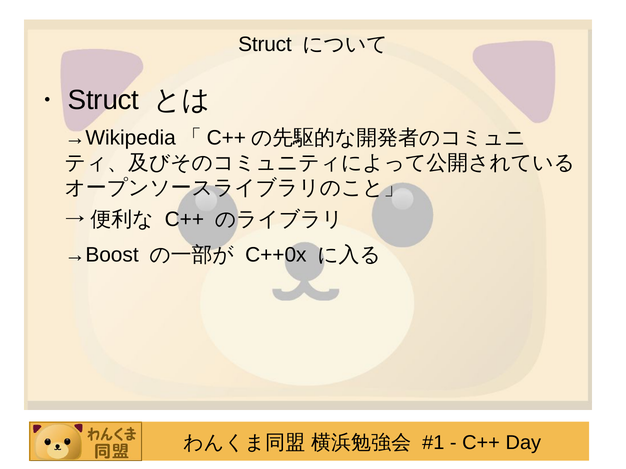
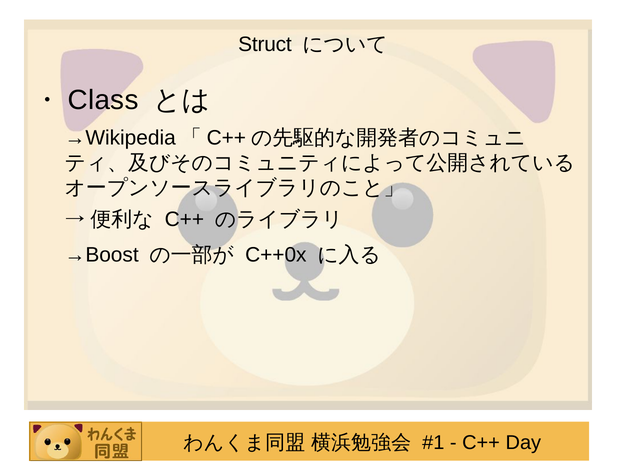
Struct: Struct -> Class (103, 100)
